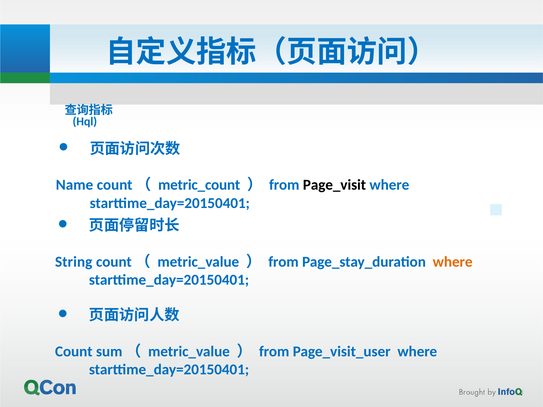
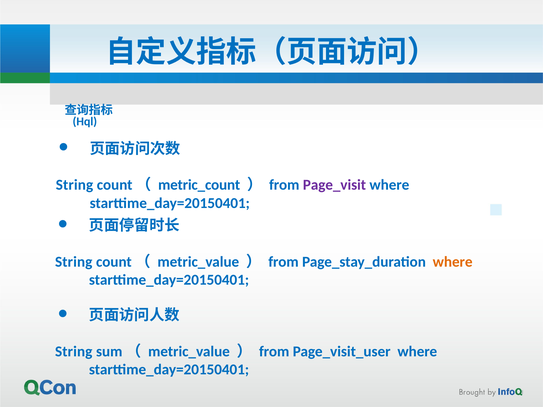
Name: Name -> String (74, 185)
Page_visit colour: black -> purple (334, 185)
Count: Count -> String (74, 352)
